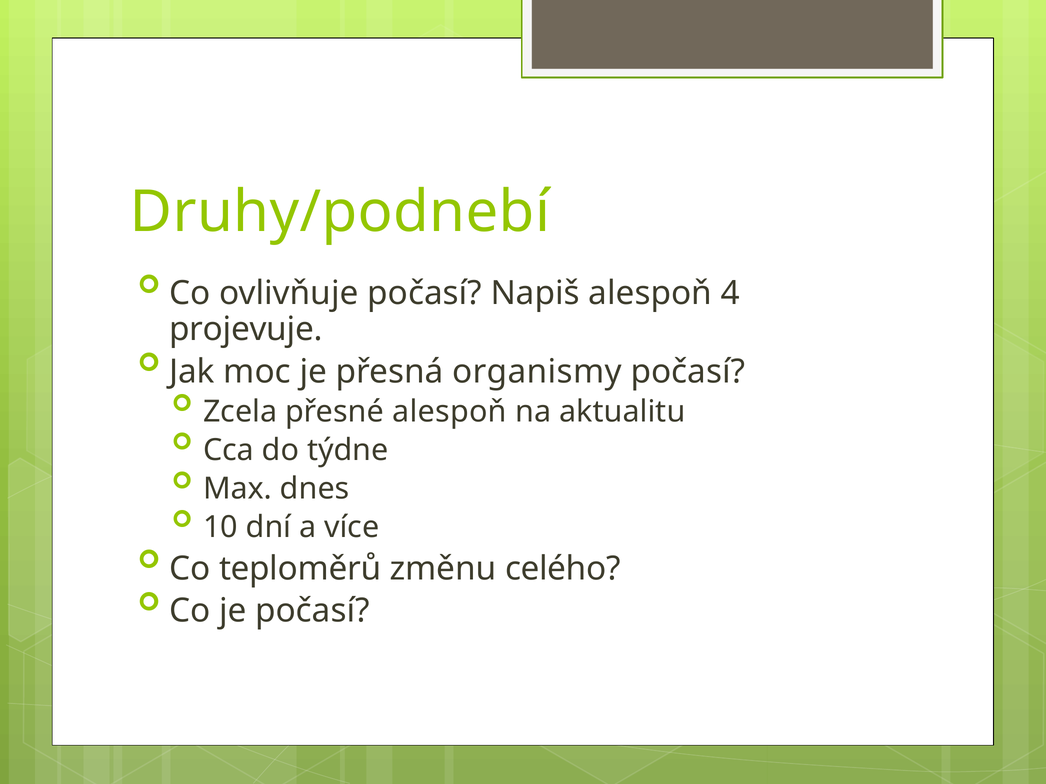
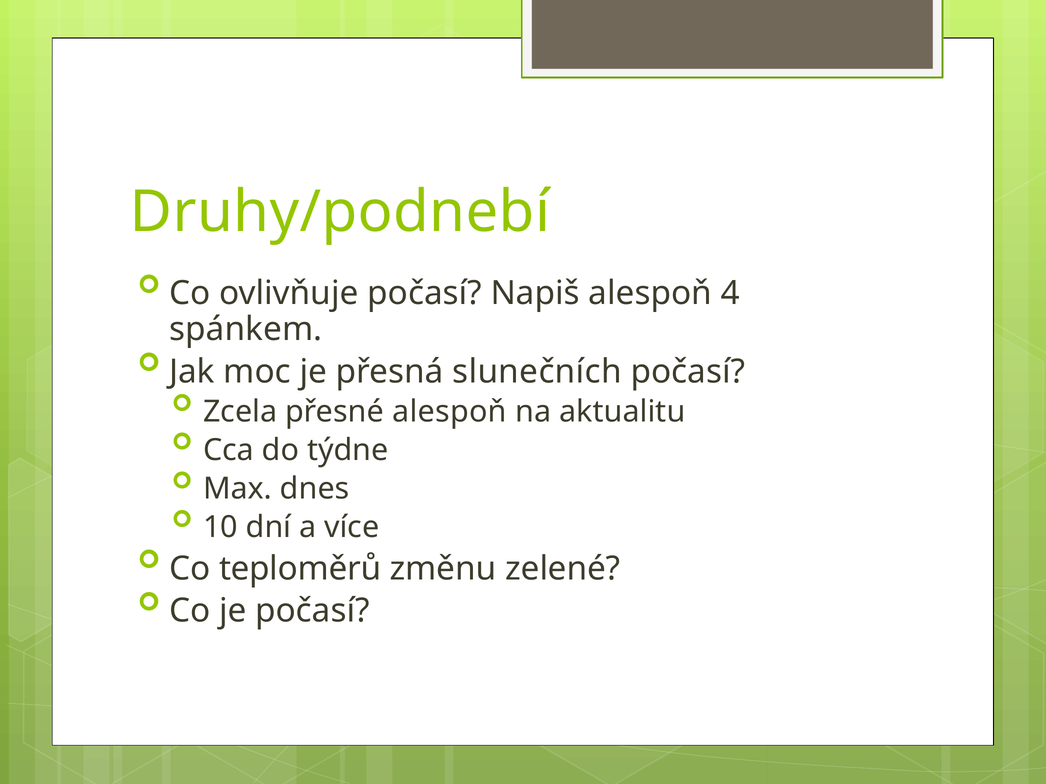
projevuje: projevuje -> spánkem (246, 330)
organismy: organismy -> slunečních (537, 372)
celého: celého -> zelené (563, 569)
